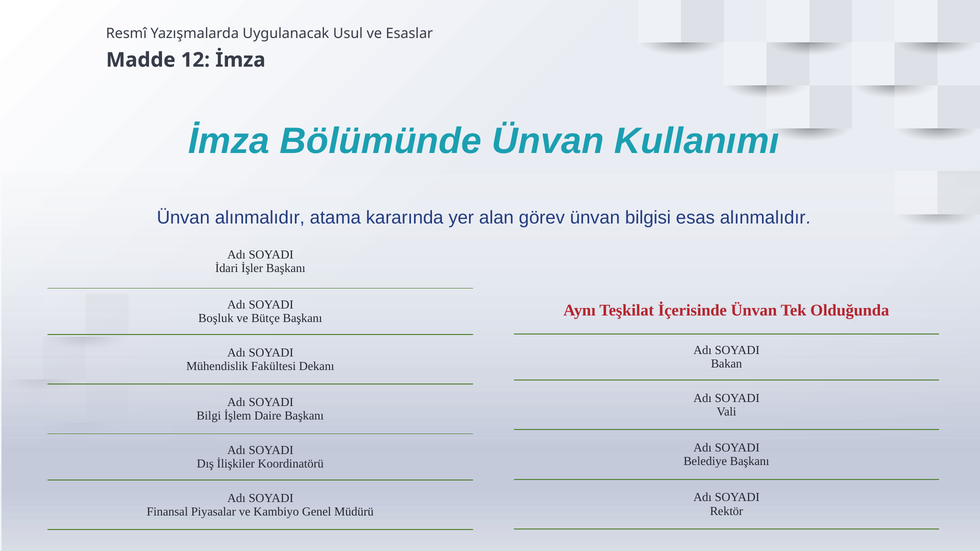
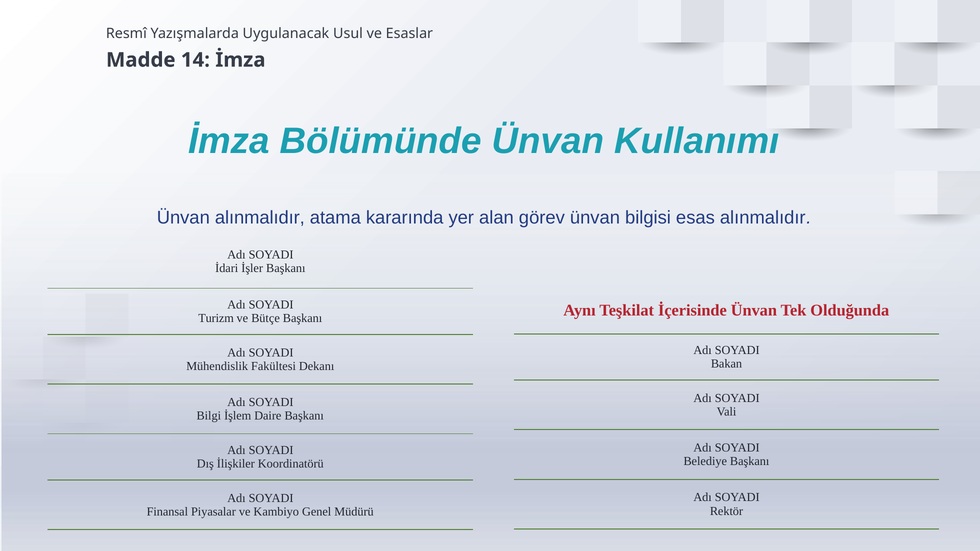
12: 12 -> 14 (195, 60)
Boşluk: Boşluk -> Turizm (216, 318)
